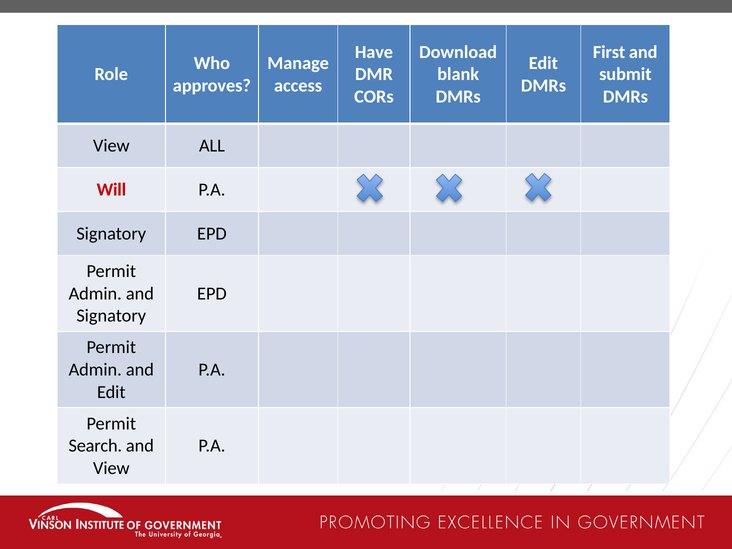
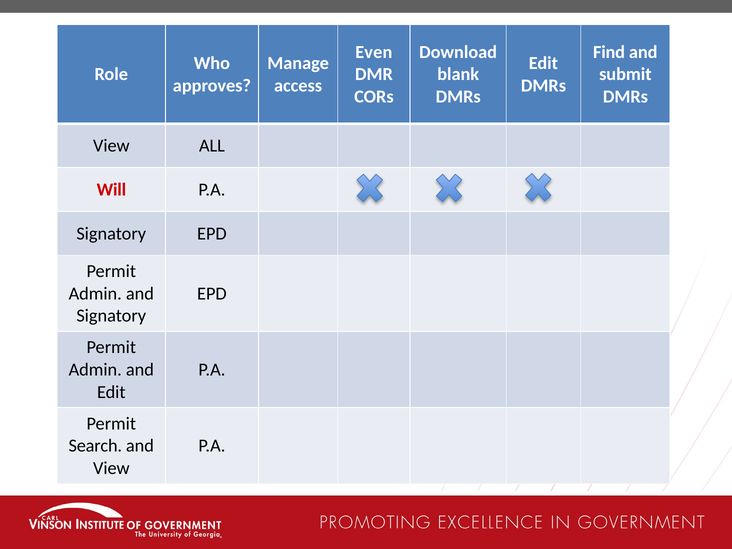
Have: Have -> Even (374, 52)
First: First -> Find (609, 52)
